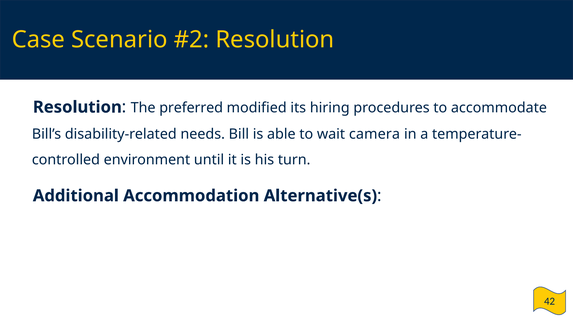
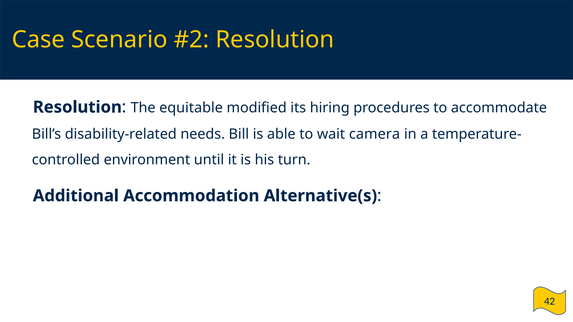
preferred: preferred -> equitable (191, 108)
